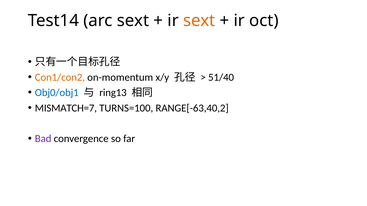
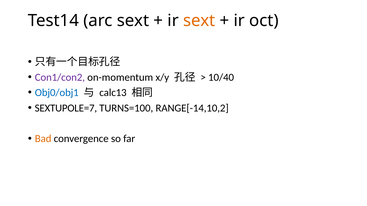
Con1/con2 colour: orange -> purple (60, 77)
51/40: 51/40 -> 10/40 (221, 77)
ring13: ring13 -> calc13 (113, 93)
MISMATCH=7: MISMATCH=7 -> SEXTUPOLE=7 (66, 108)
RANGE[-63,40,2: RANGE[-63,40,2 -> RANGE[-14,10,2 (192, 108)
Bad colour: purple -> orange (43, 139)
